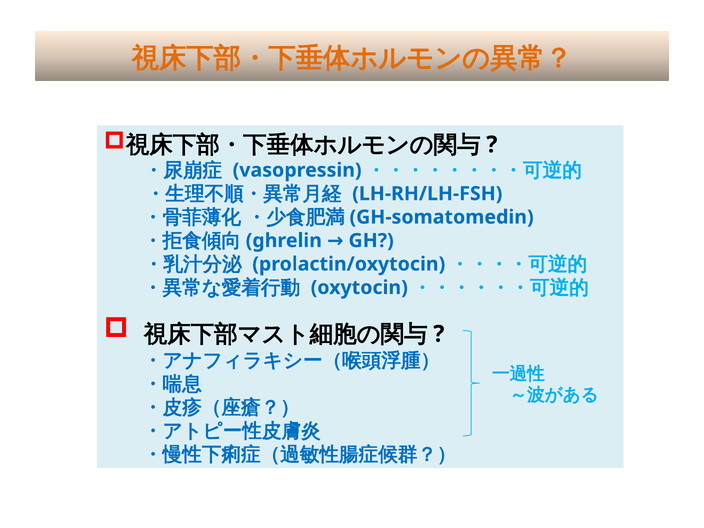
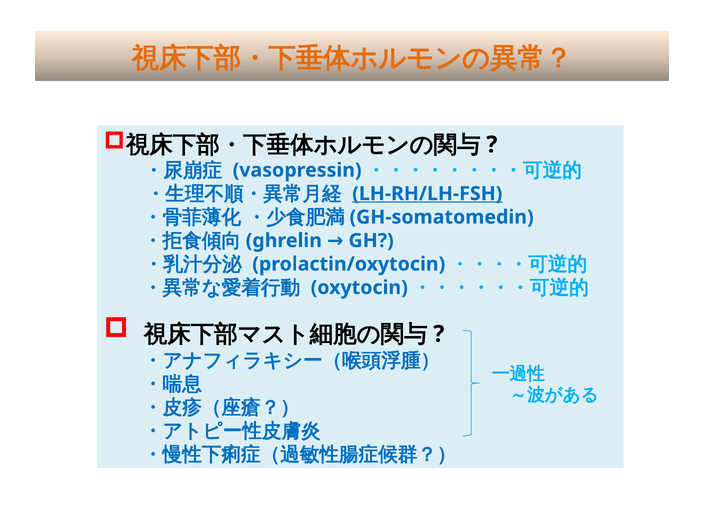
LH-RH/LH-FSH underline: none -> present (427, 194)
